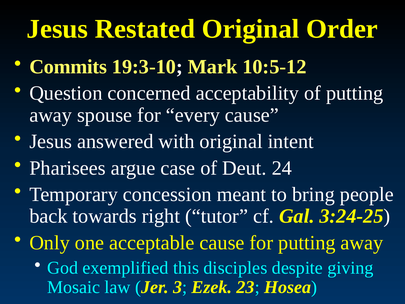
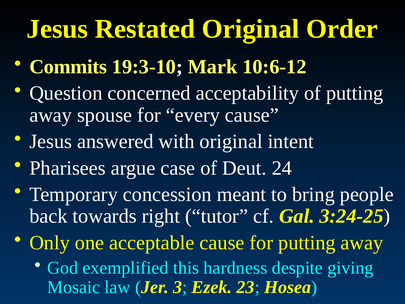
10:5-12: 10:5-12 -> 10:6-12 (274, 67)
disciples: disciples -> hardness (235, 268)
